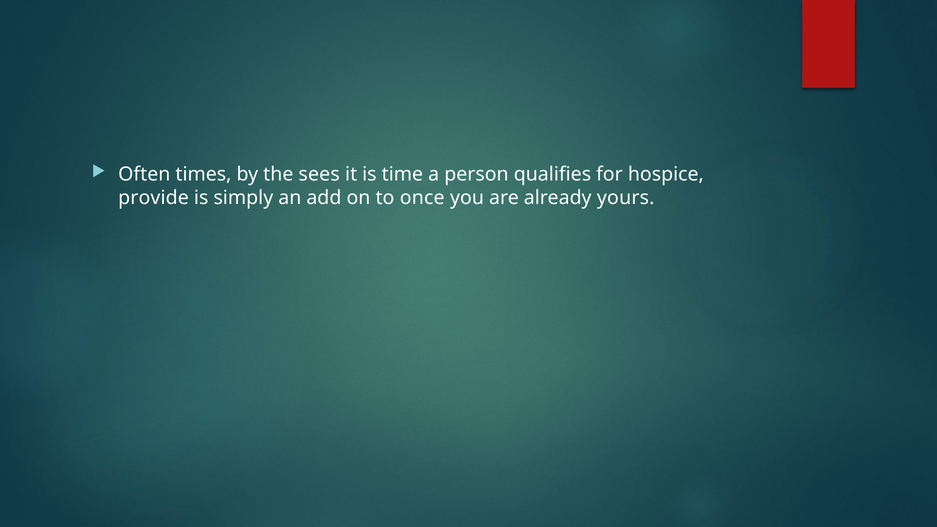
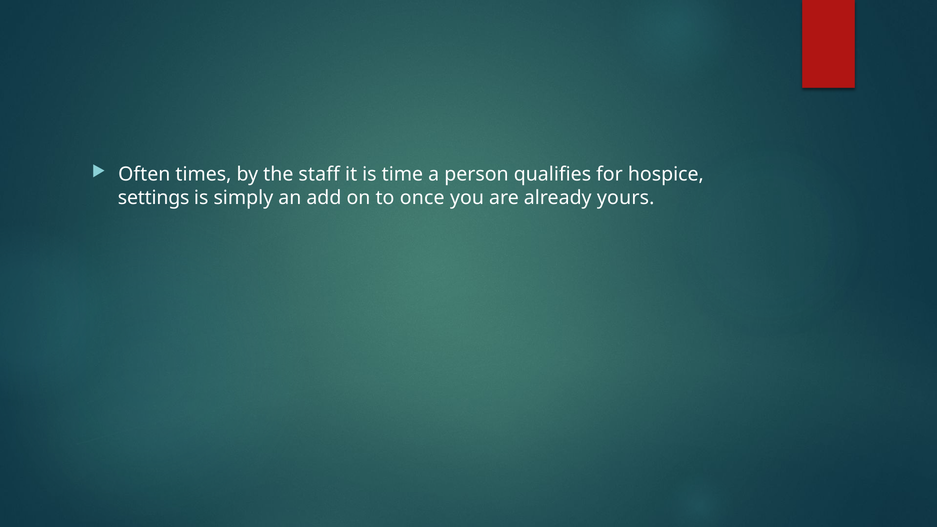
sees: sees -> staff (319, 174)
provide: provide -> settings (154, 198)
